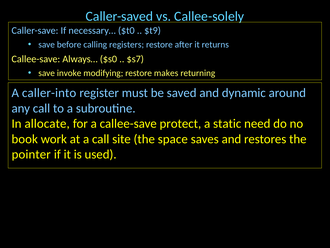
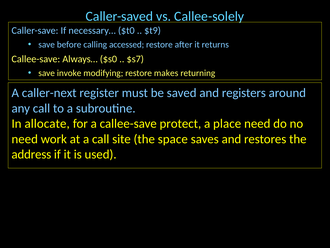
registers: registers -> accessed (127, 44)
caller-into: caller-into -> caller-next (49, 93)
dynamic: dynamic -> registers (244, 93)
static: static -> place (227, 123)
book: book -> need (25, 139)
pointer: pointer -> address (31, 154)
